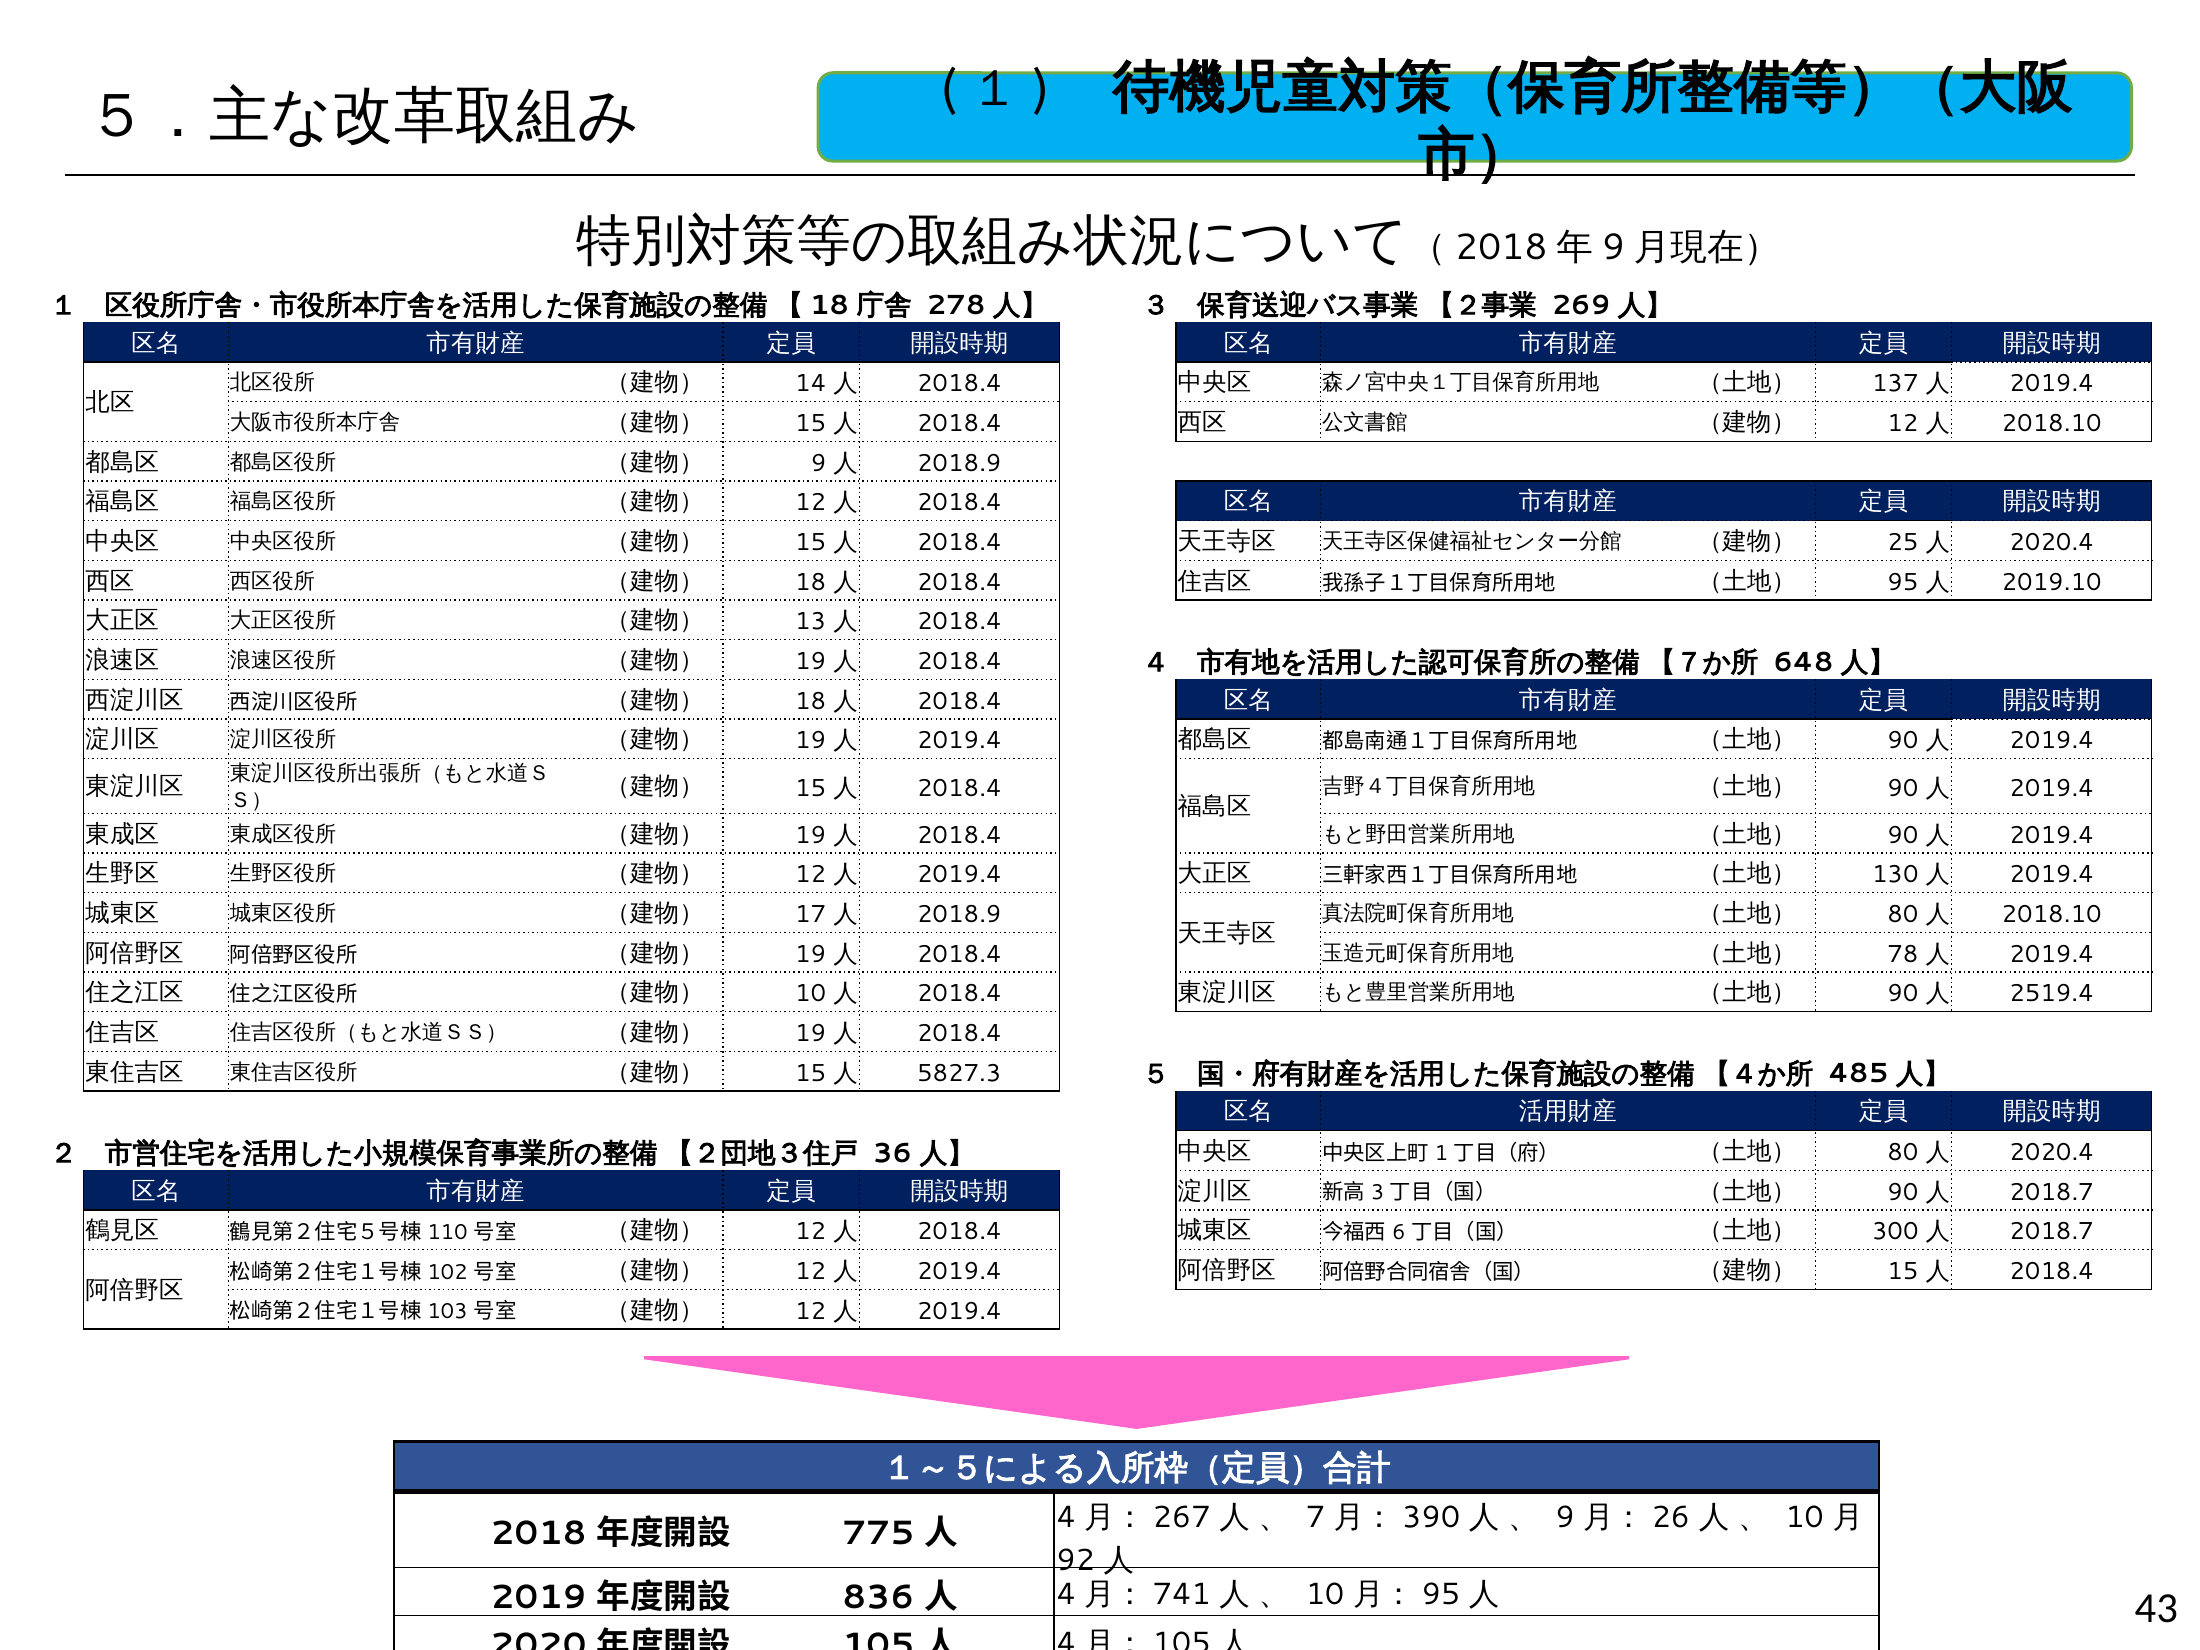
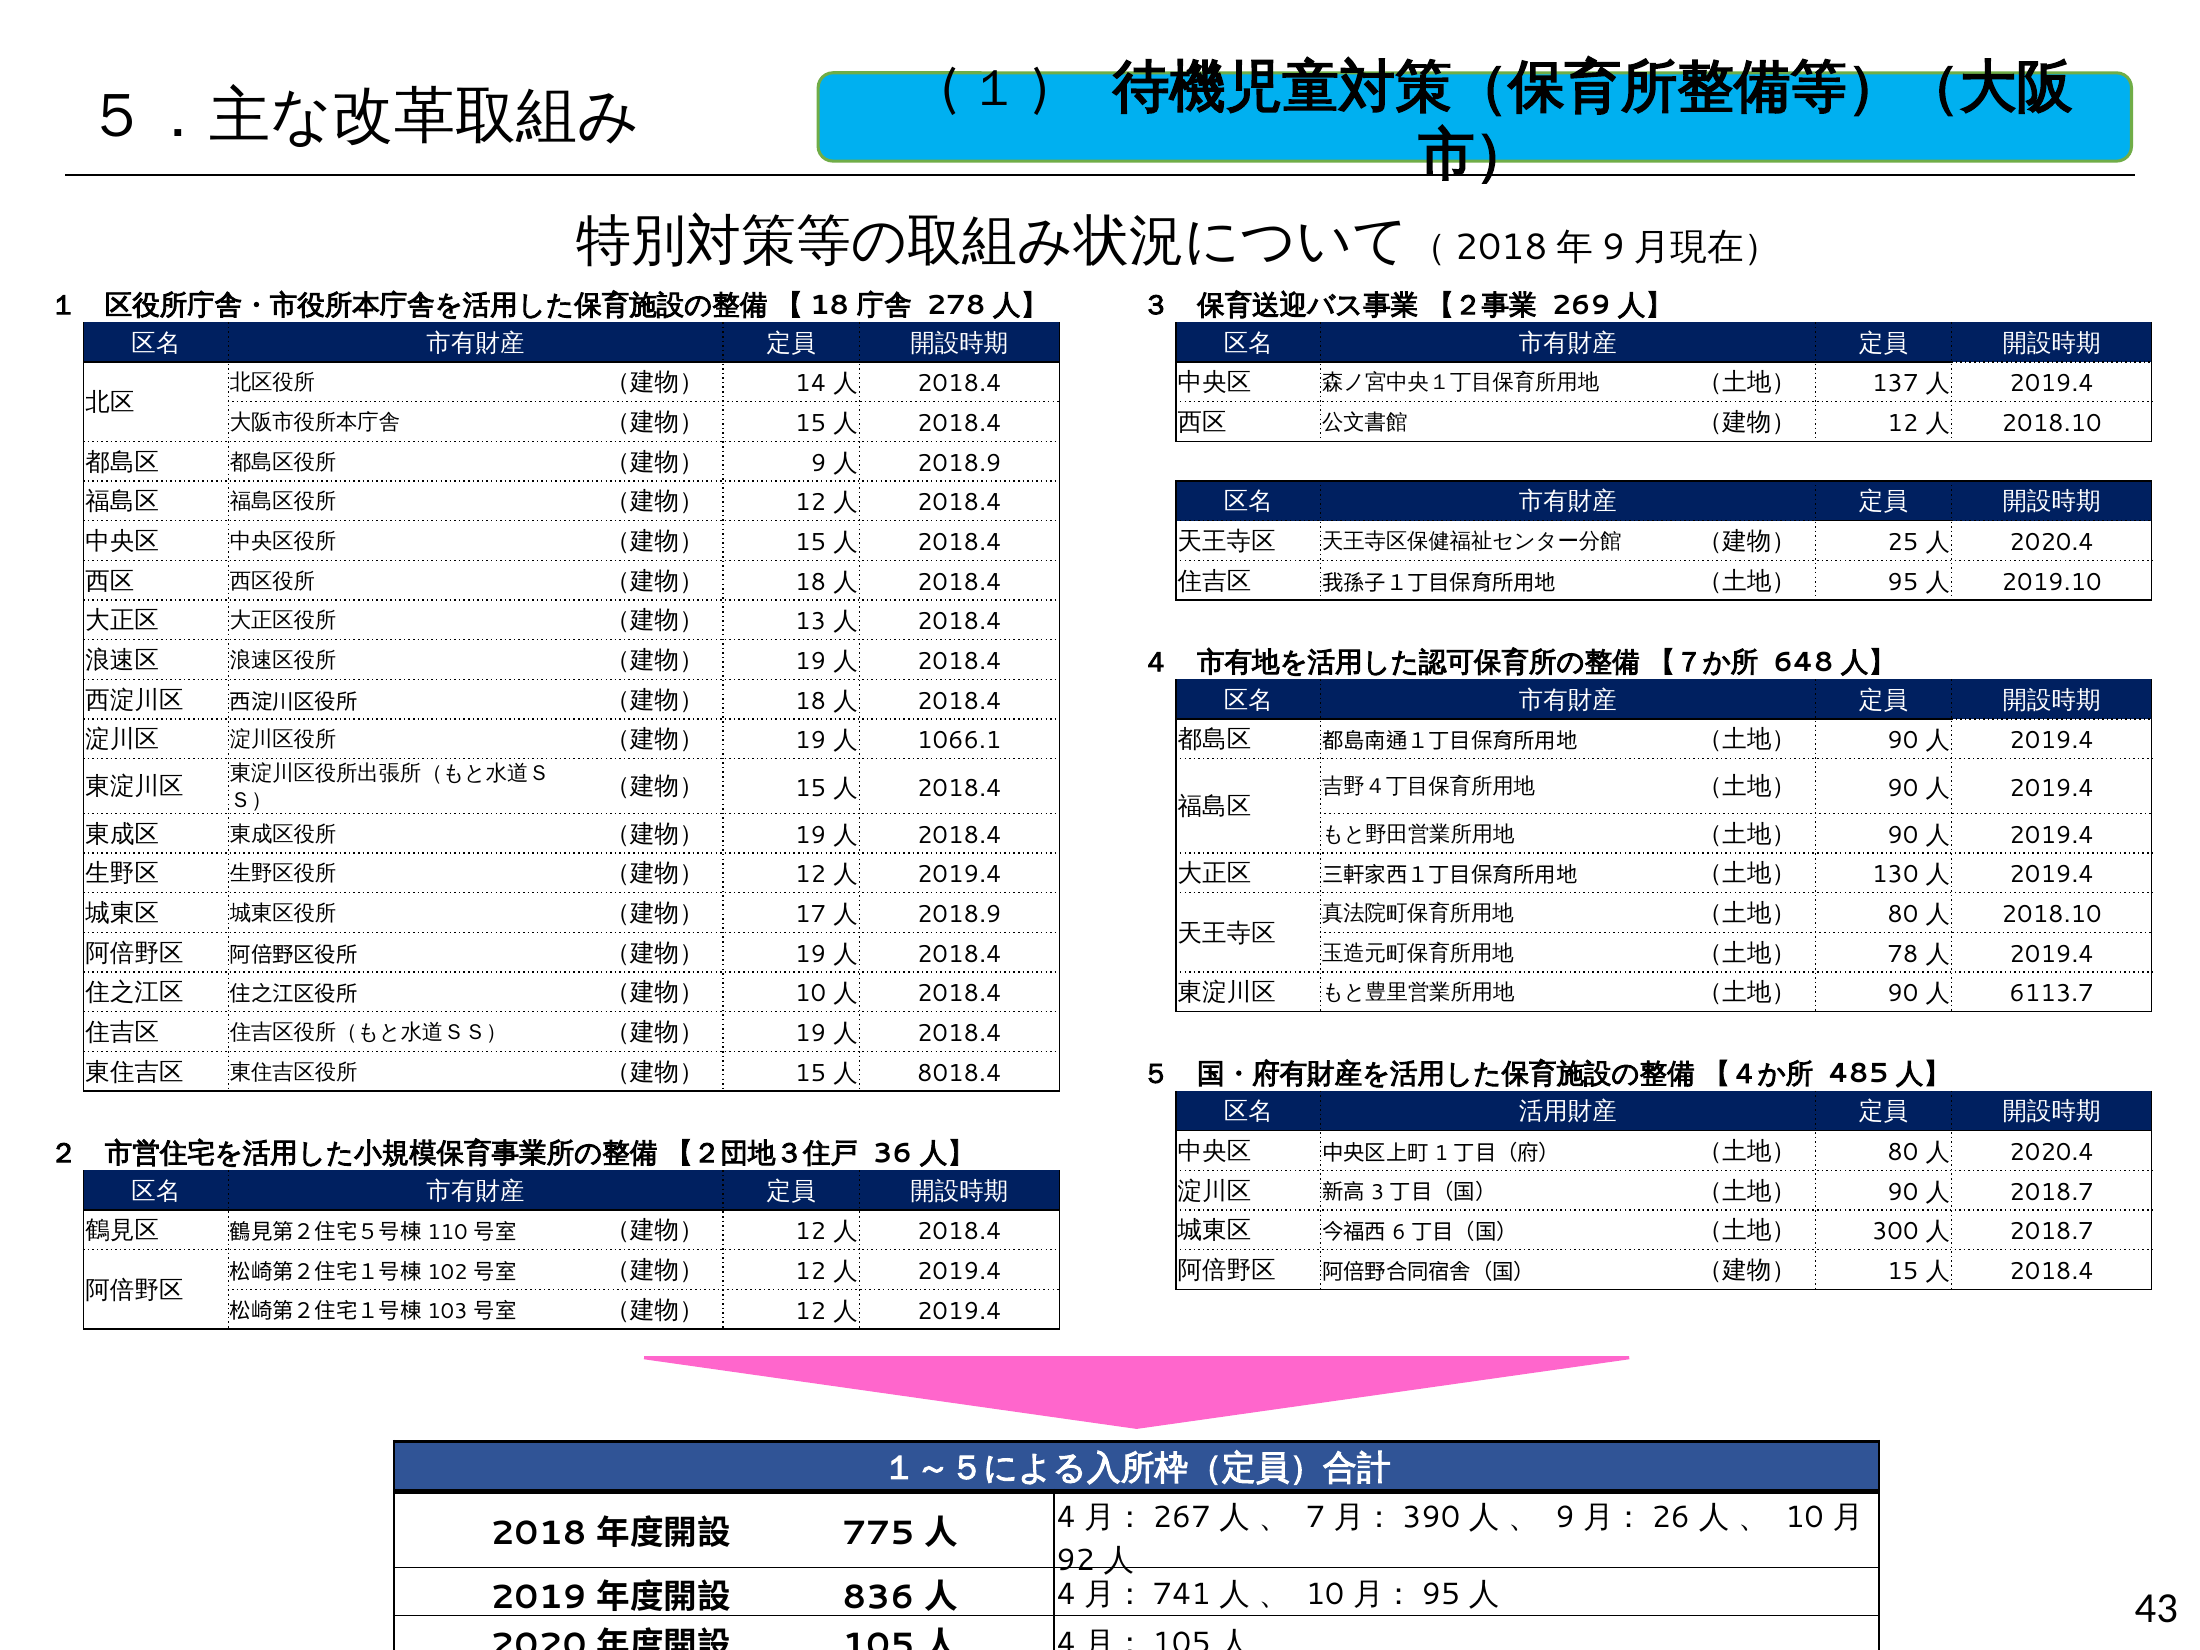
2019.4: 2019.4 -> 1066.1 (959, 741)
2519.4: 2519.4 -> 6113.7 (2052, 994)
5827.3: 5827.3 -> 8018.4 (959, 1073)
